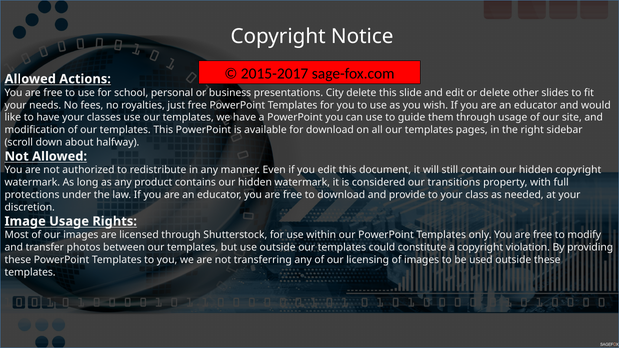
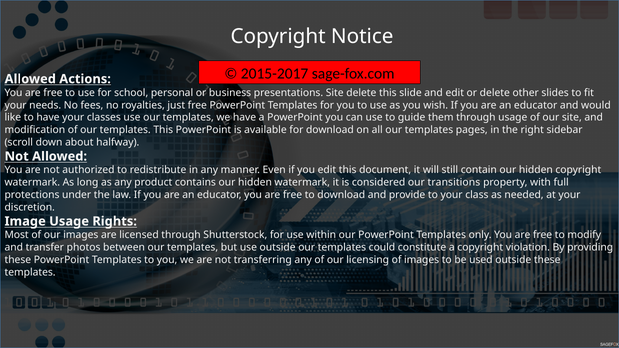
presentations City: City -> Site (335, 93)
